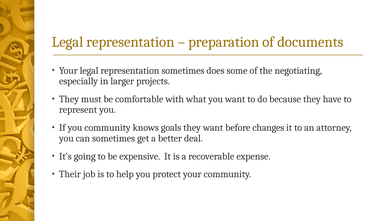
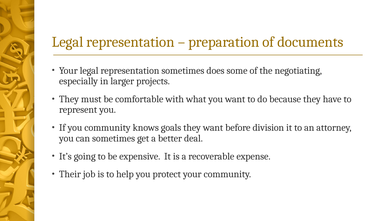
changes: changes -> division (268, 127)
